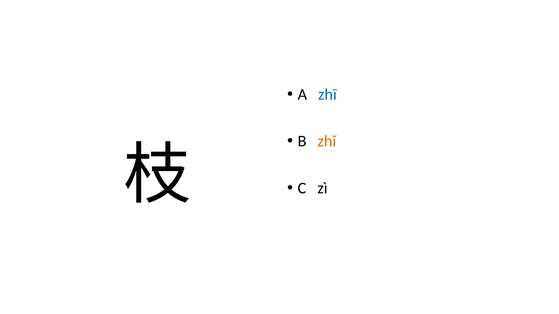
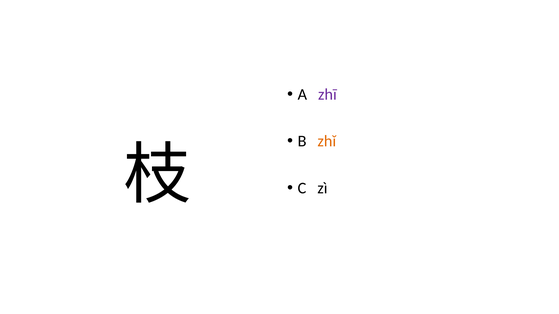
zhī colour: blue -> purple (327, 95)
